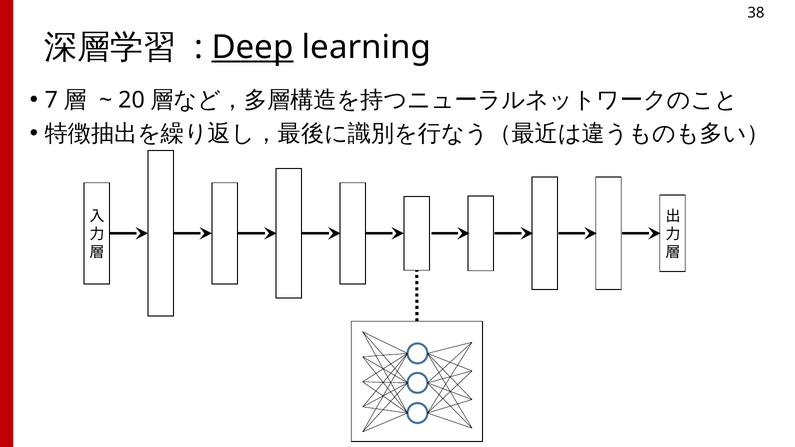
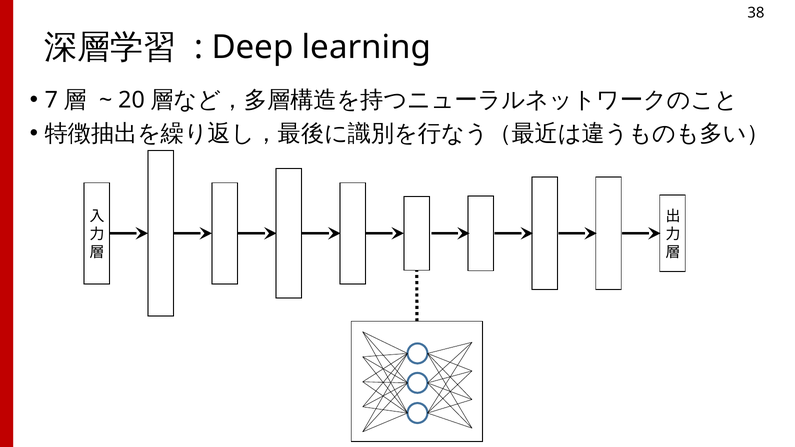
Deep underline: present -> none (252, 47)
